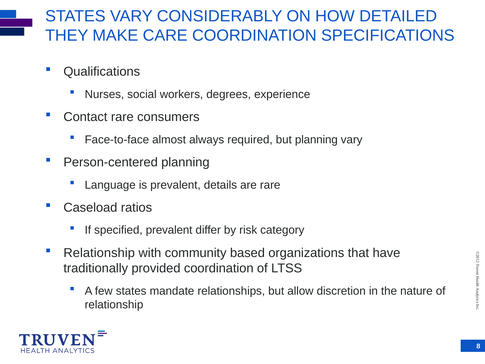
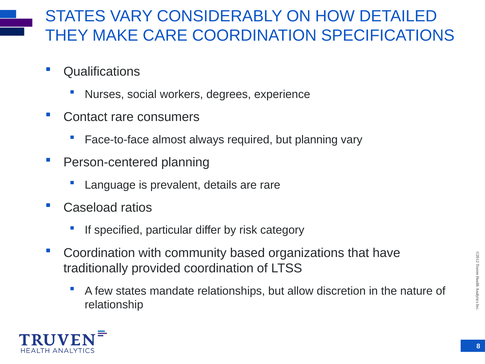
specified prevalent: prevalent -> particular (169, 230)
Relationship: Relationship -> Coordination (99, 253)
